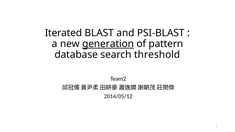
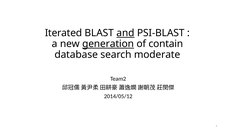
and underline: none -> present (125, 33)
pattern: pattern -> contain (166, 44)
threshold: threshold -> moderate (157, 55)
